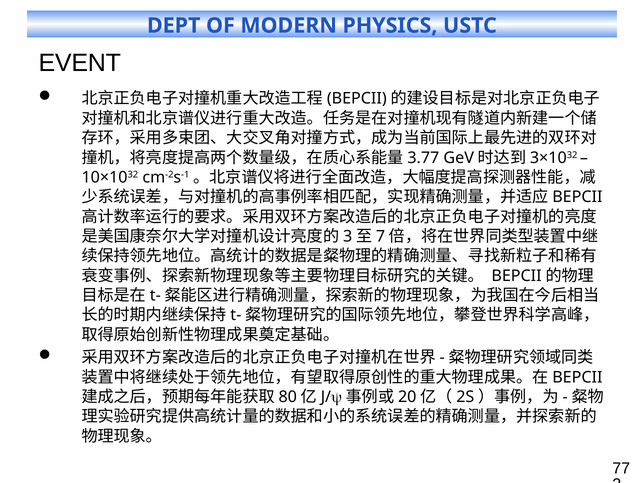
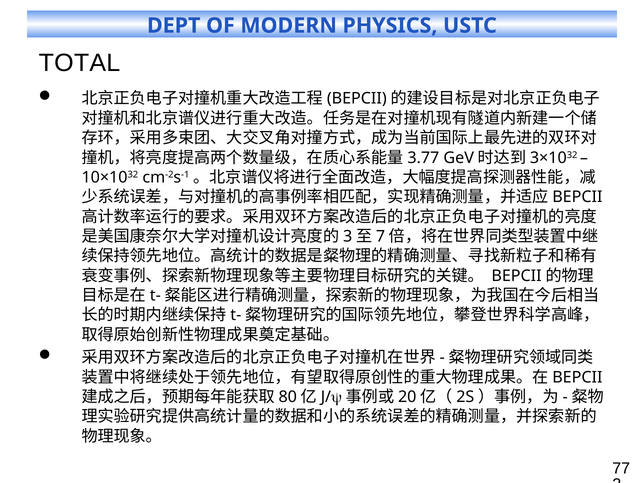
EVENT: EVENT -> TOTAL (79, 63)
